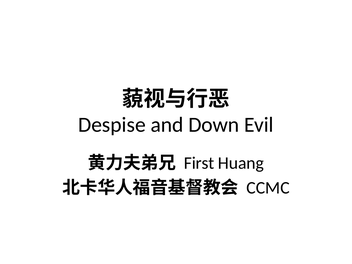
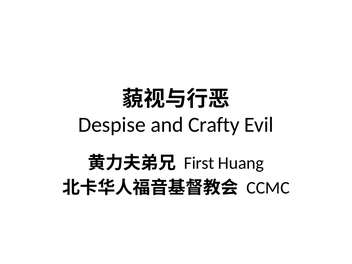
Down: Down -> Crafty (214, 125)
